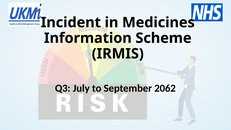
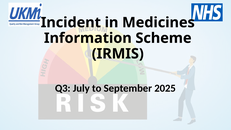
2062: 2062 -> 2025 (165, 88)
